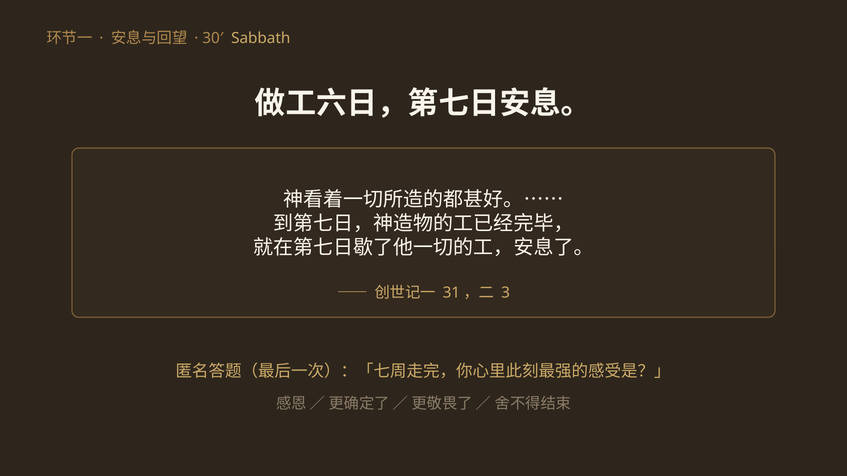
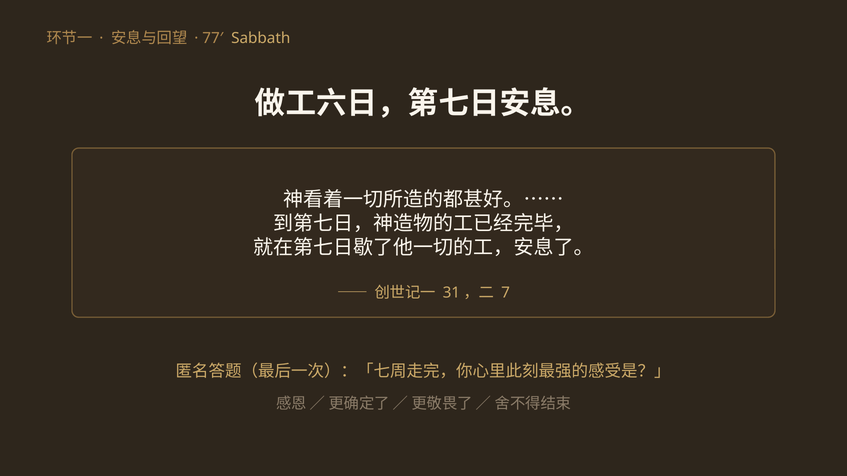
30′: 30′ -> 77′ (213, 38)
3: 3 -> 7 (506, 293)
